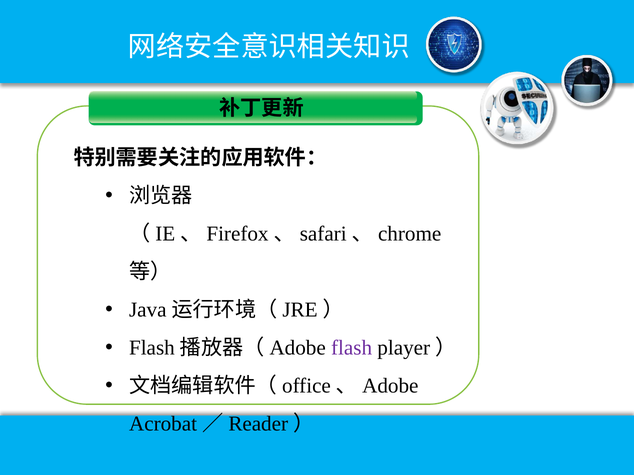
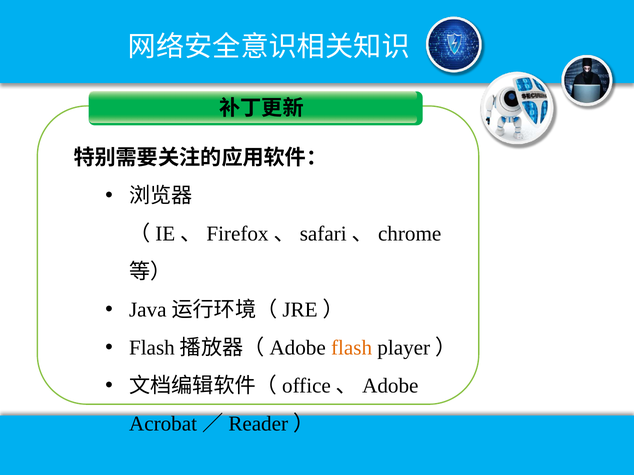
flash colour: purple -> orange (352, 348)
